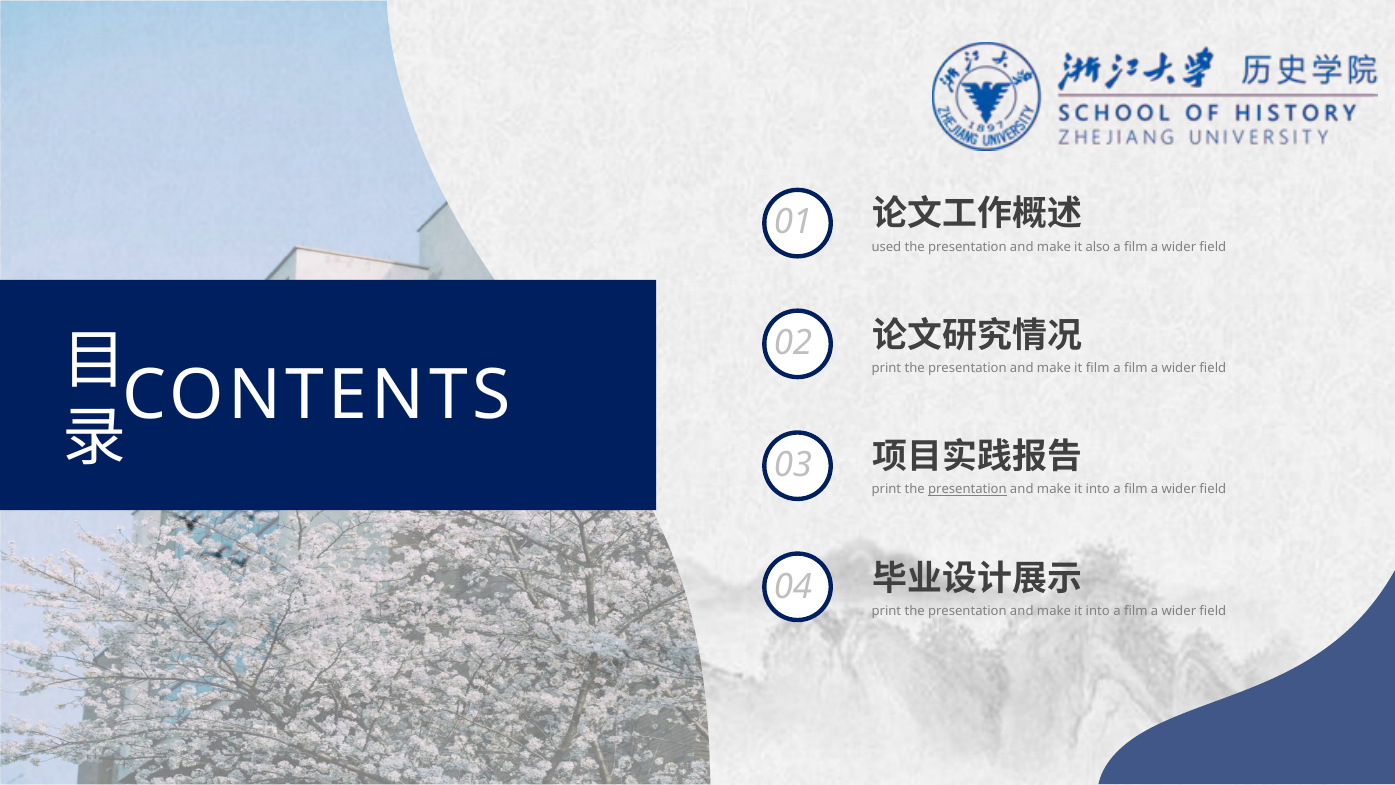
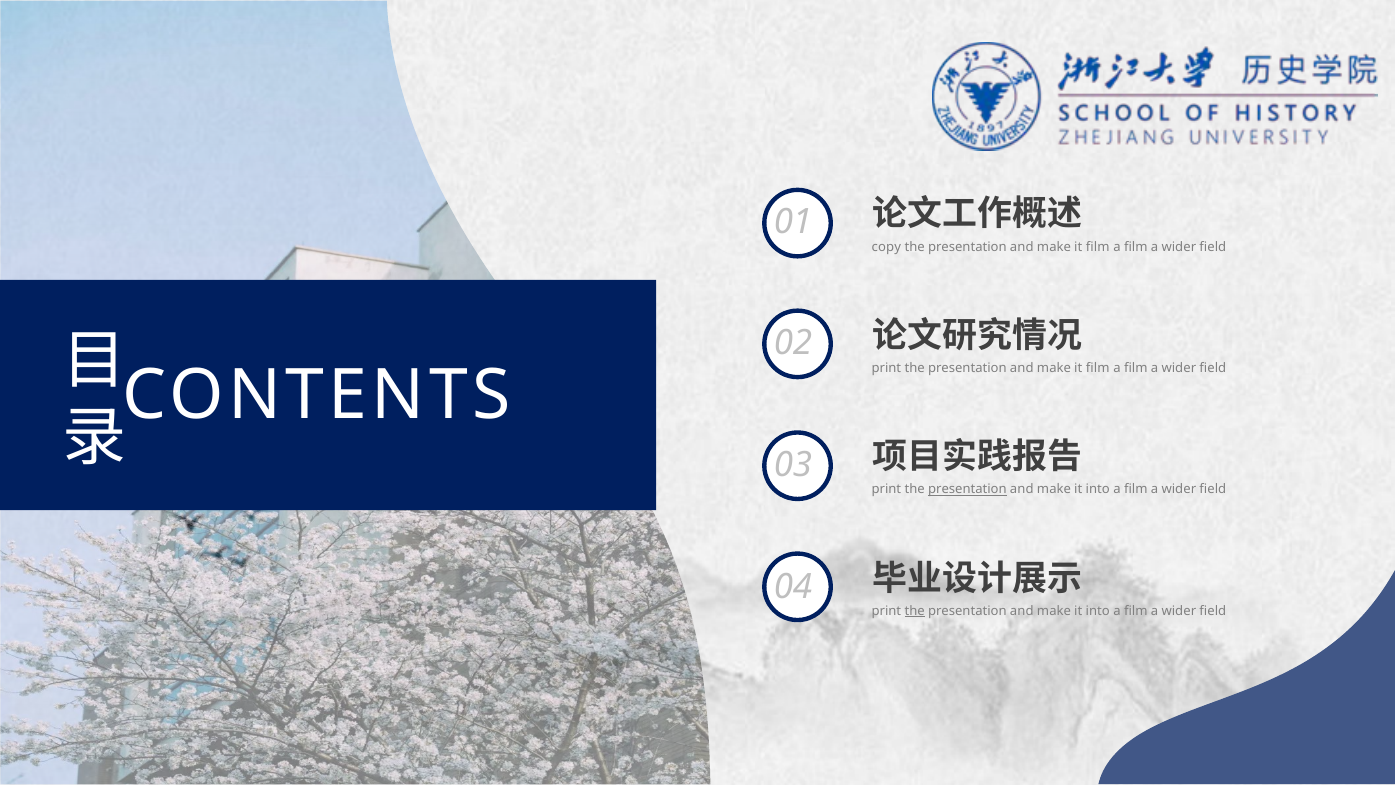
used: used -> copy (886, 247)
also: also -> film (1098, 247)
the underline: none -> present (915, 611)
